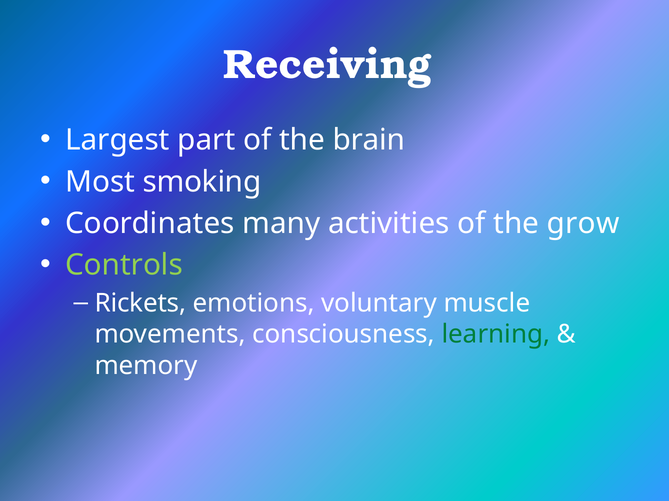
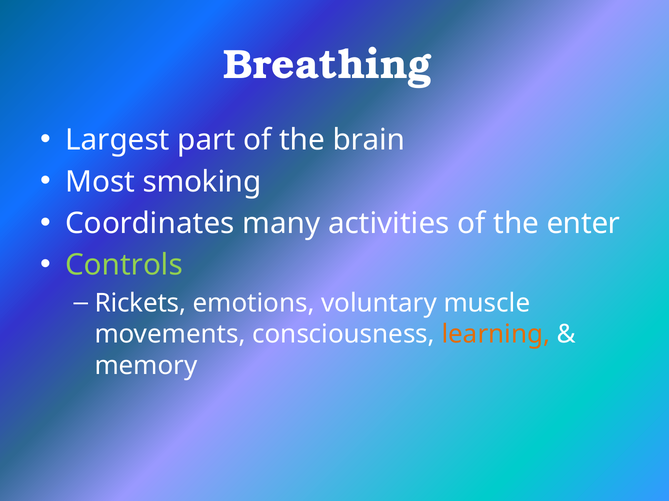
Receiving: Receiving -> Breathing (327, 65)
grow: grow -> enter (583, 224)
learning colour: green -> orange (496, 335)
